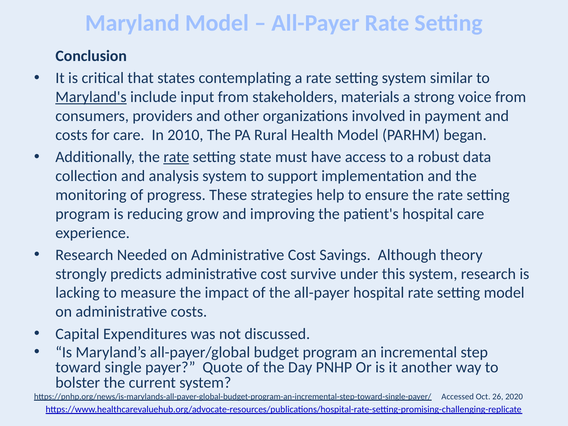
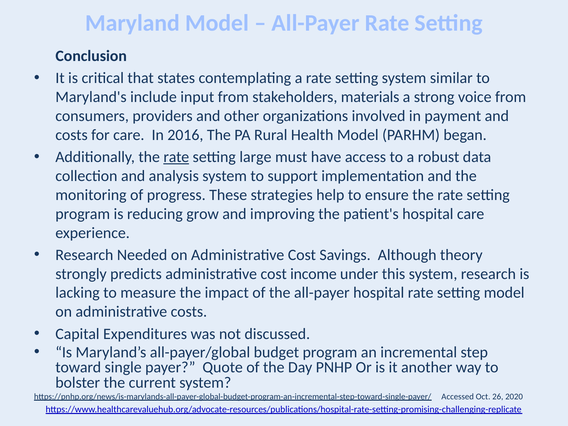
Maryland's underline: present -> none (91, 97)
2010: 2010 -> 2016 (185, 135)
state: state -> large (255, 157)
survive: survive -> income (313, 274)
